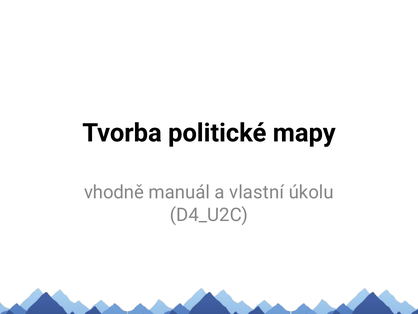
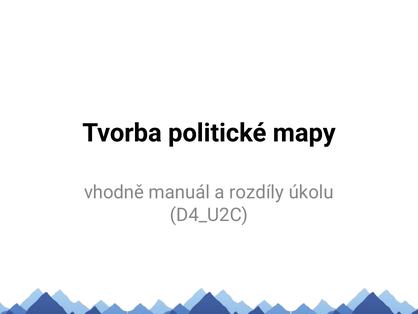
vlastní: vlastní -> rozdíly (257, 192)
